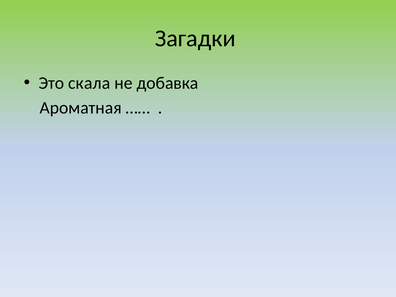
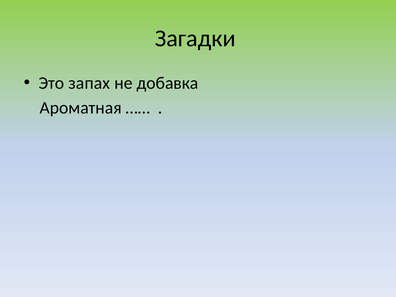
скала: скала -> запах (89, 83)
